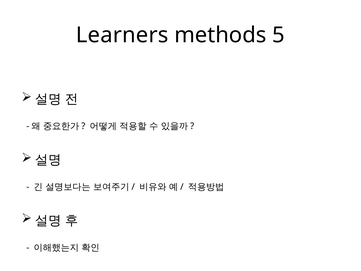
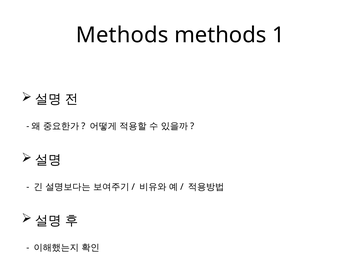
Learners: Learners -> Methods (122, 35)
5: 5 -> 1 (278, 35)
